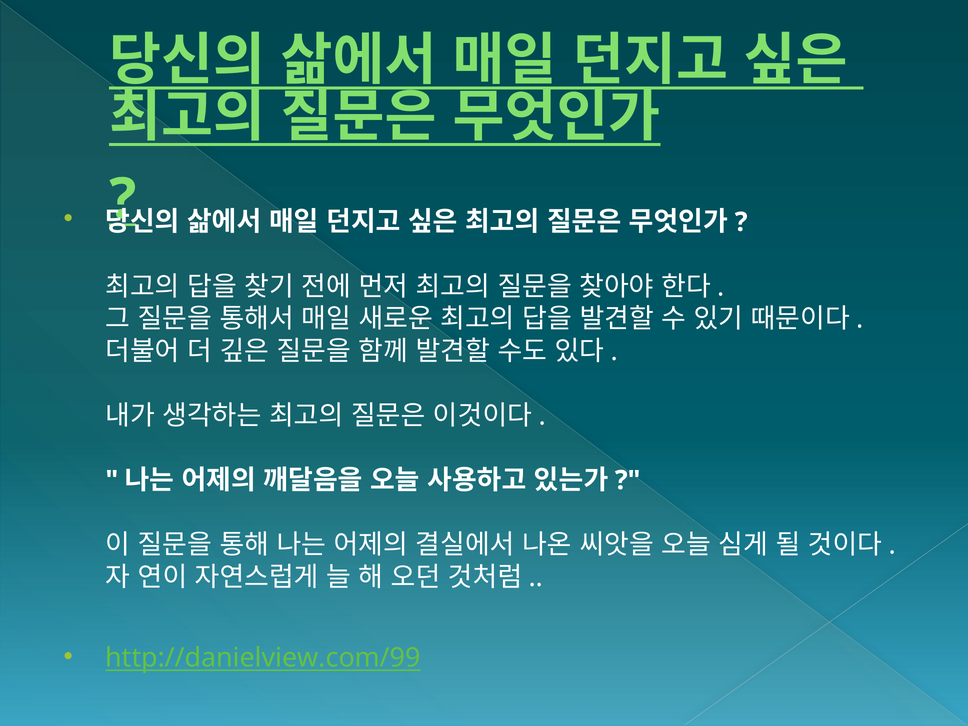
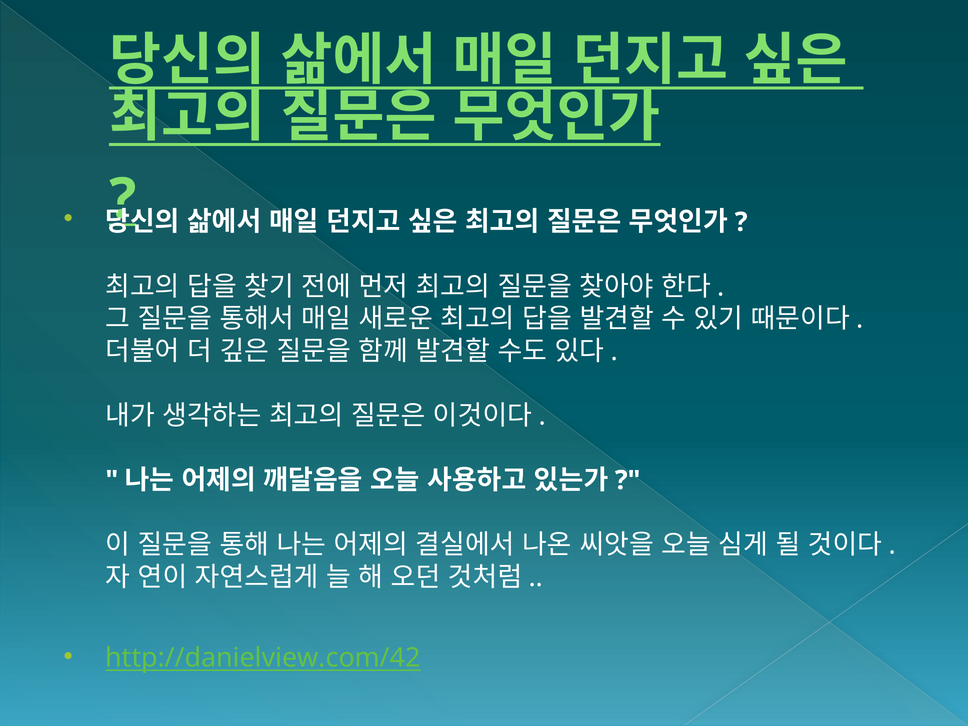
http://danielview.com/99: http://danielview.com/99 -> http://danielview.com/42 (263, 658)
